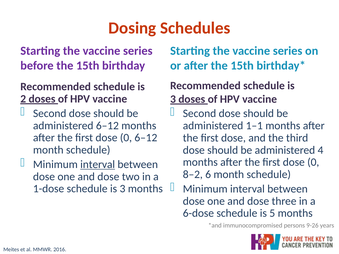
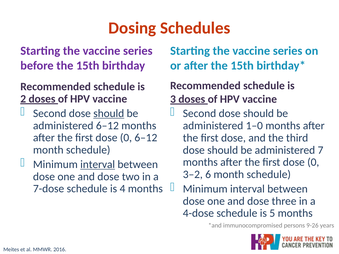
should underline: none -> present (109, 113)
1–1: 1–1 -> 1–0 (254, 126)
4: 4 -> 7 (321, 150)
8–2: 8–2 -> 3–2 (193, 175)
1-dose: 1-dose -> 7-dose (49, 189)
3: 3 -> 4 (122, 189)
6-dose: 6-dose -> 4-dose (198, 213)
